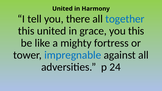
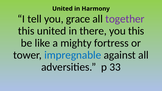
there: there -> grace (78, 19)
together colour: blue -> purple (125, 19)
grace: grace -> there (93, 31)
24: 24 -> 33 (115, 67)
